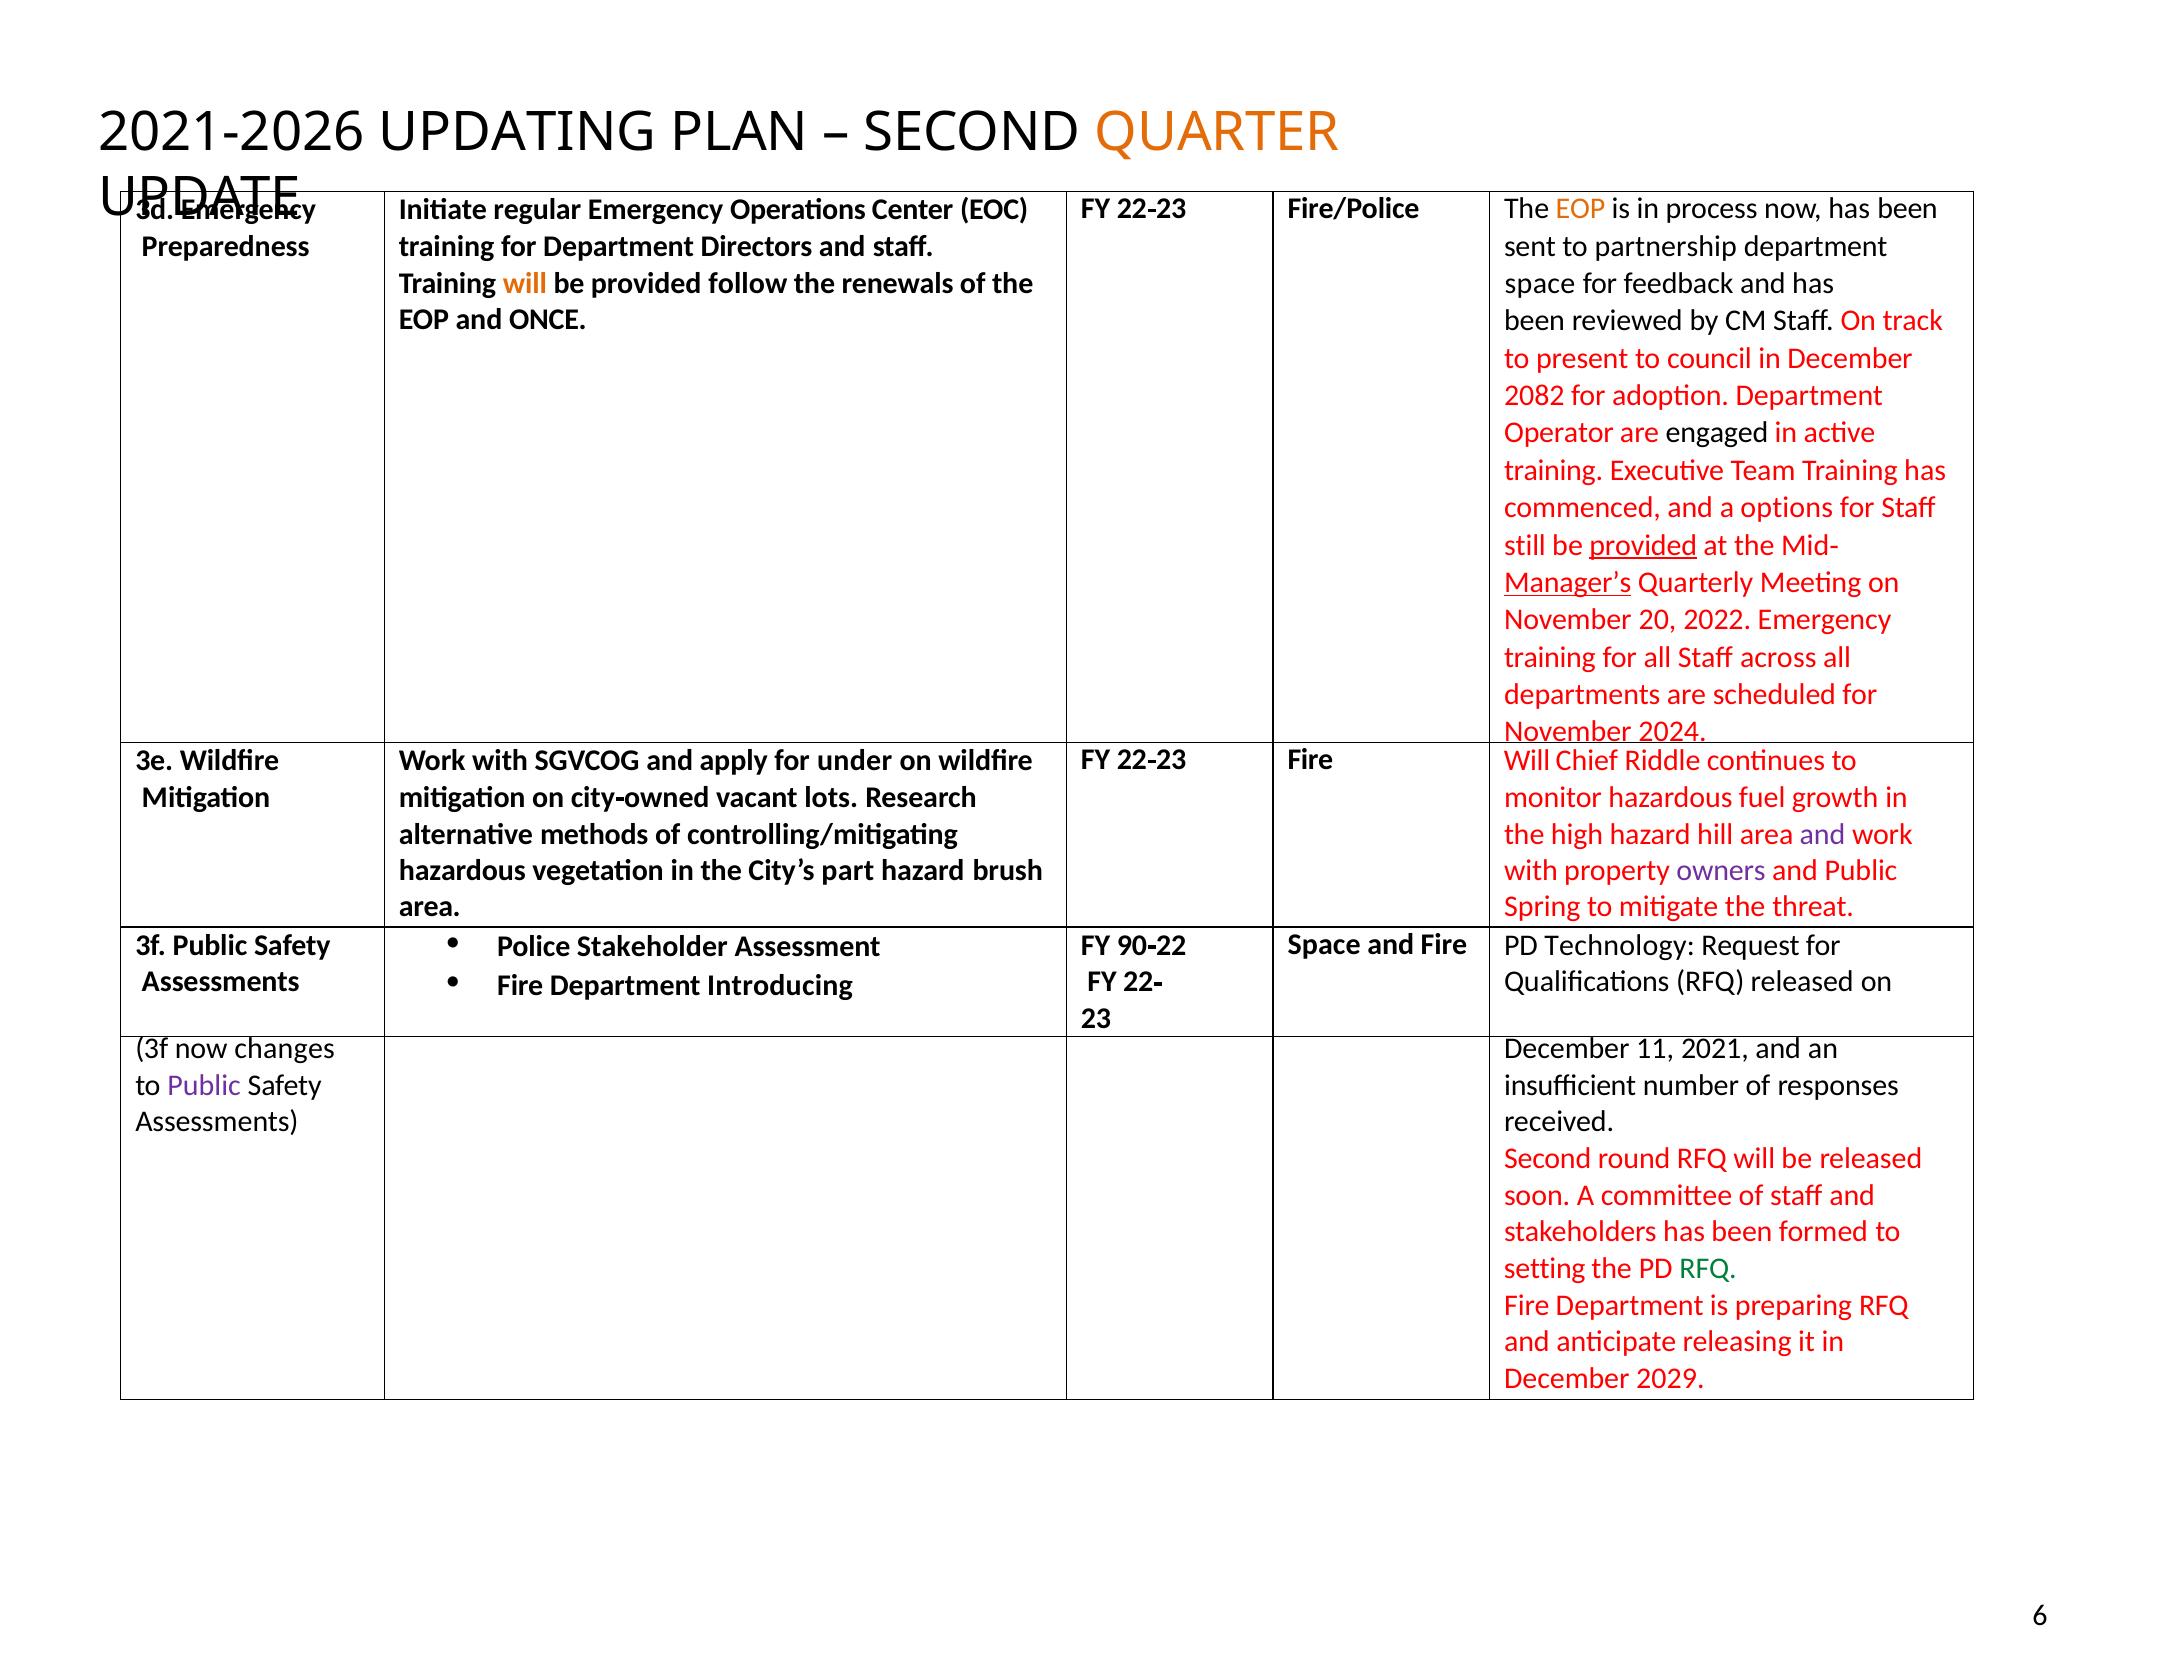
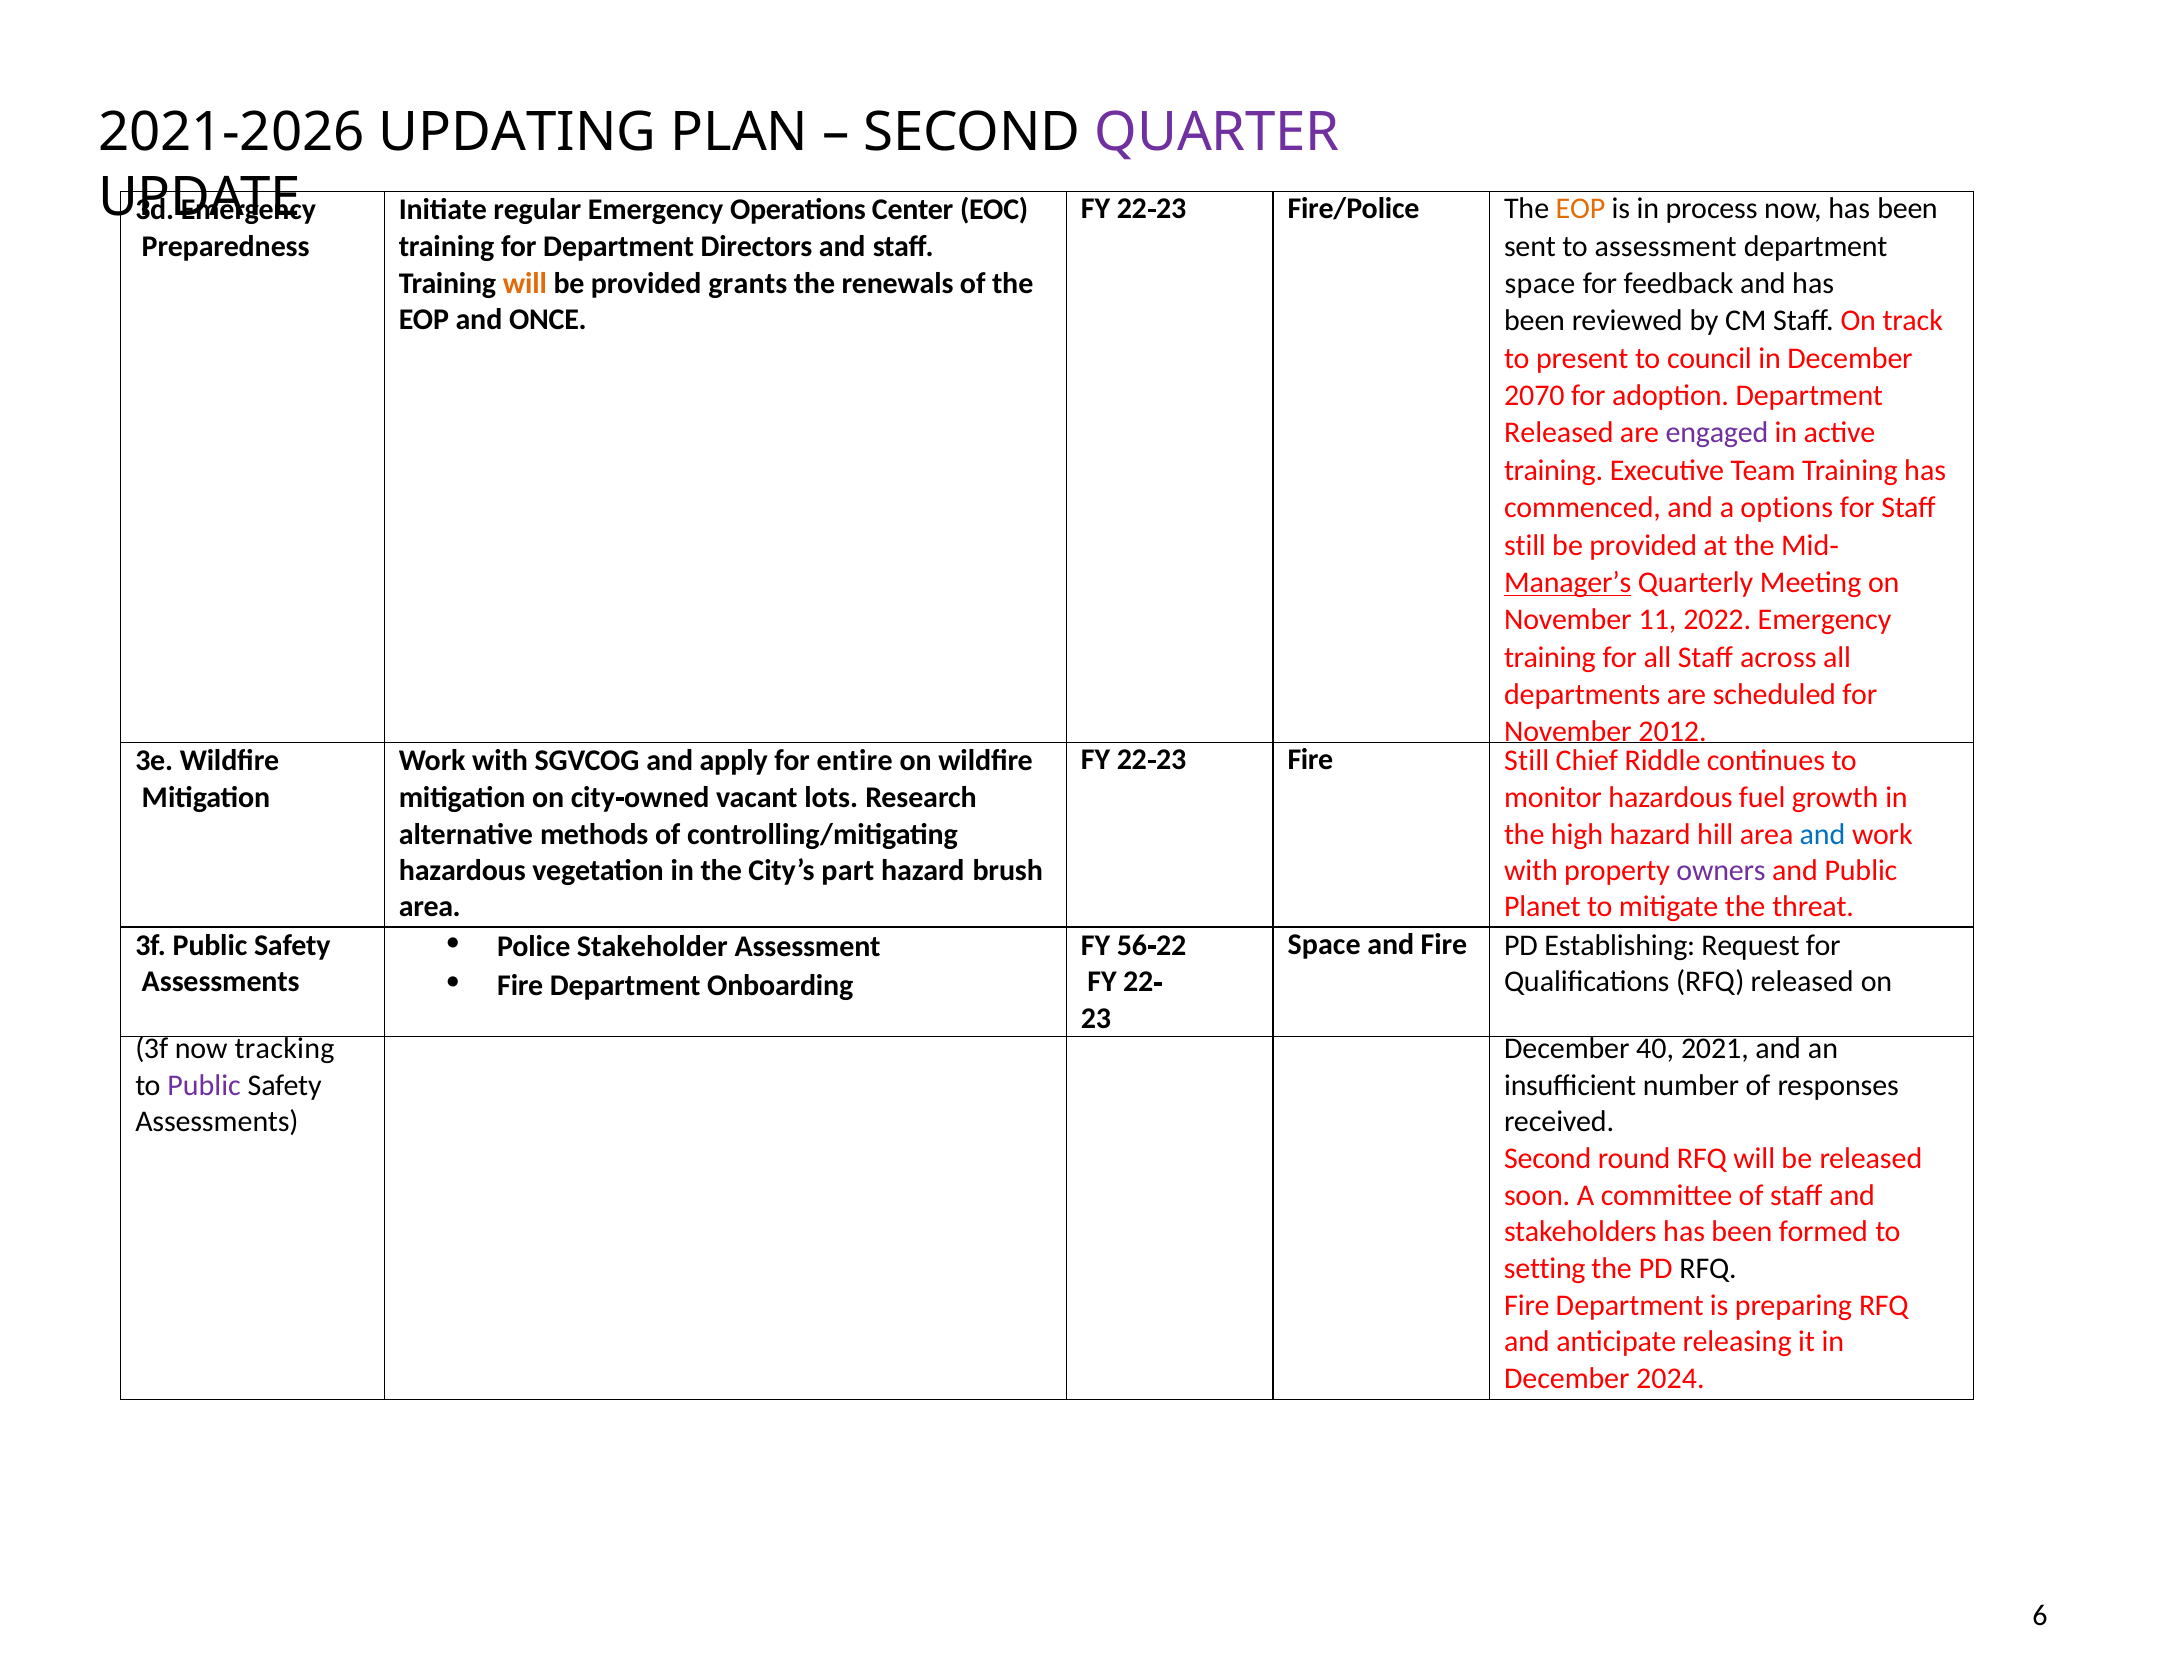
QUARTER colour: orange -> purple (1217, 132)
to partnership: partnership -> assessment (1666, 246)
follow: follow -> grants (748, 283)
2082: 2082 -> 2070 (1534, 396)
Operator: Operator -> Released (1559, 433)
engaged colour: black -> purple (1717, 433)
provided underline: present -> none (1643, 545)
20: 20 -> 11 (1657, 620)
2024: 2024 -> 2012 (1673, 732)
under: under -> entire (855, 761)
Fire Will: Will -> Still (1527, 761)
and colour: purple -> blue (1823, 834)
Spring: Spring -> Planet (1542, 906)
Technology: Technology -> Establishing (1620, 945)
90: 90 -> 56 (1132, 945)
Introducing: Introducing -> Onboarding (780, 986)
changes: changes -> tracking (285, 1049)
11: 11 -> 40 (1655, 1049)
RFQ colour: green -> black (1708, 1268)
2029: 2029 -> 2024 (1670, 1378)
